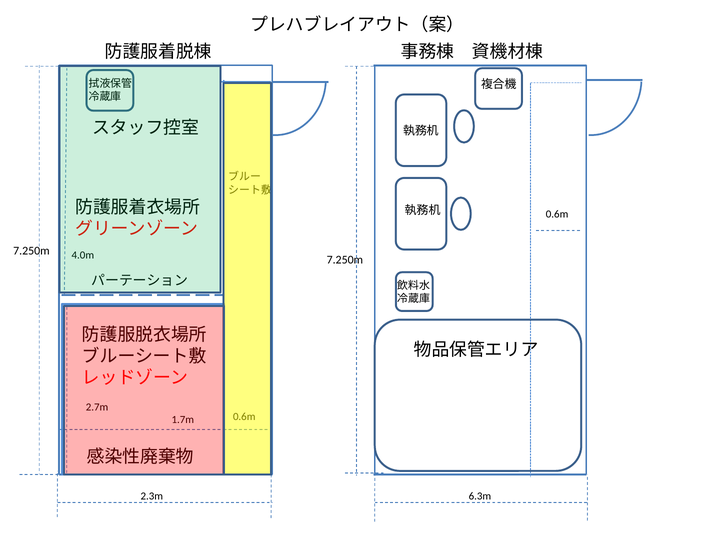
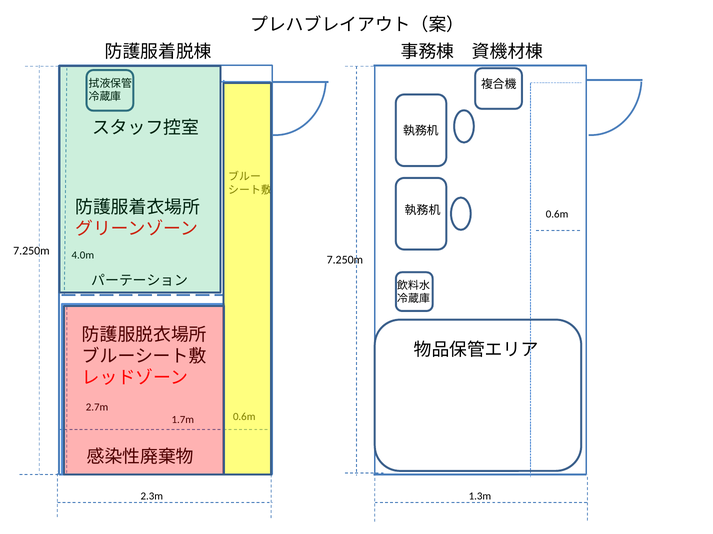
6.3m: 6.3m -> 1.3m (480, 497)
